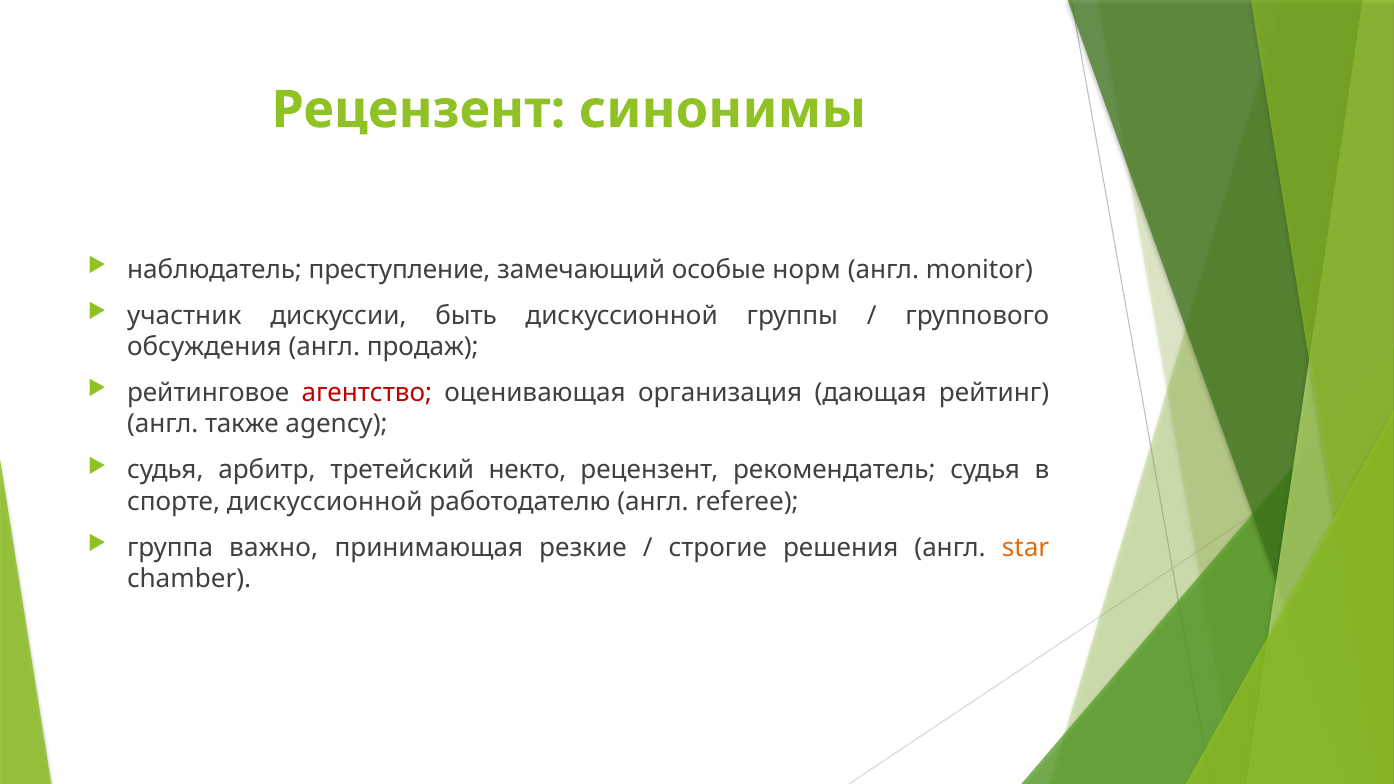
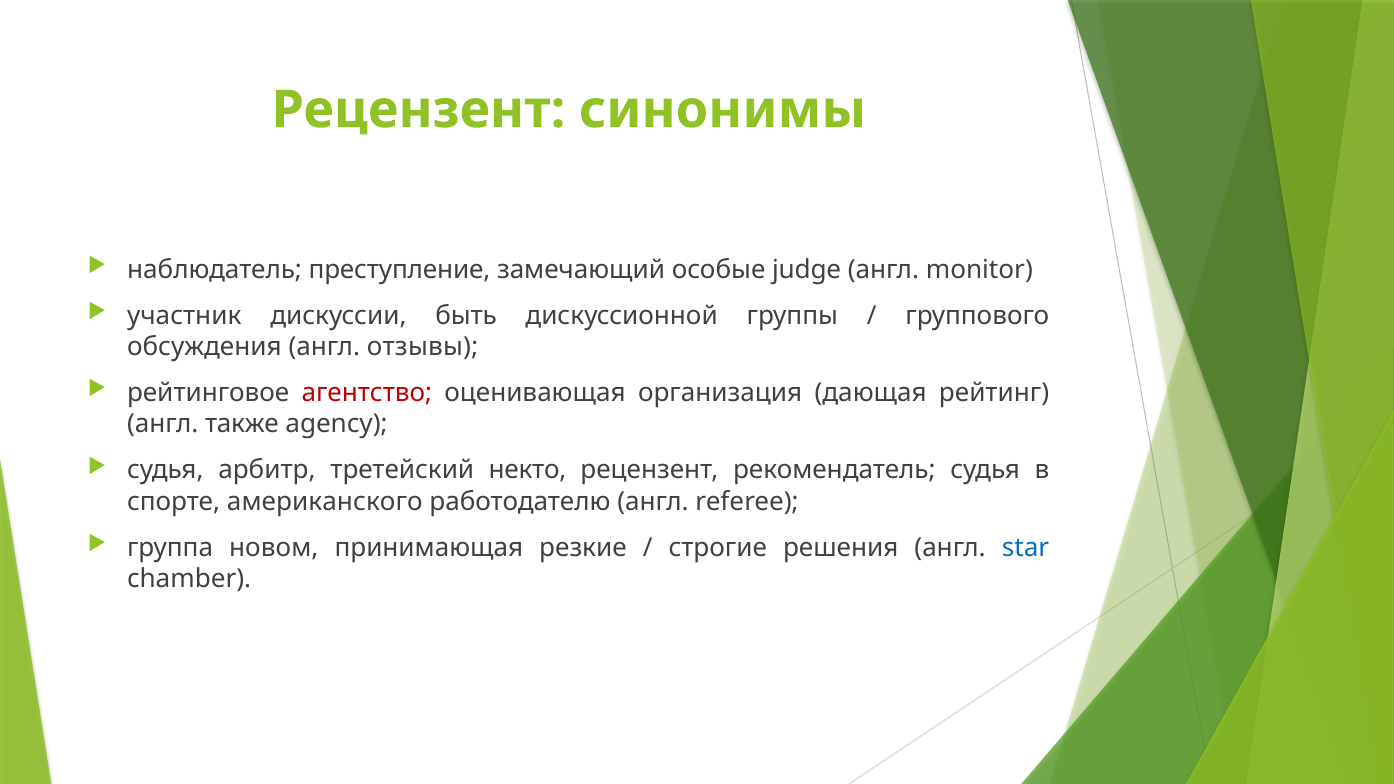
норм: норм -> judge (807, 270)
продаж: продаж -> отзывы (423, 347)
спорте дискуссионной: дискуссионной -> американского (325, 502)
важно: важно -> новом (274, 547)
star colour: orange -> blue (1026, 547)
